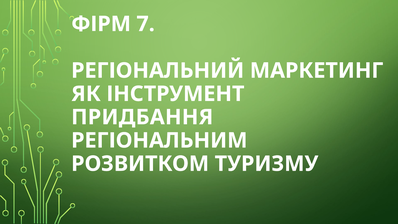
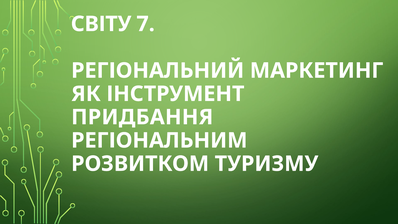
ФІРМ: ФІРМ -> СВІТУ (101, 24)
